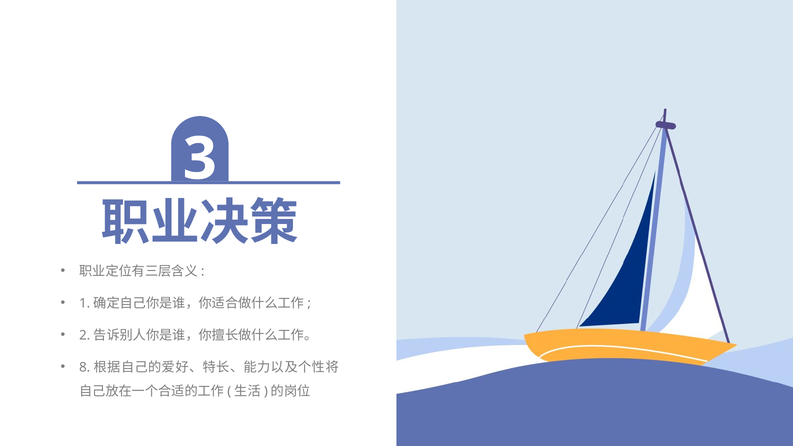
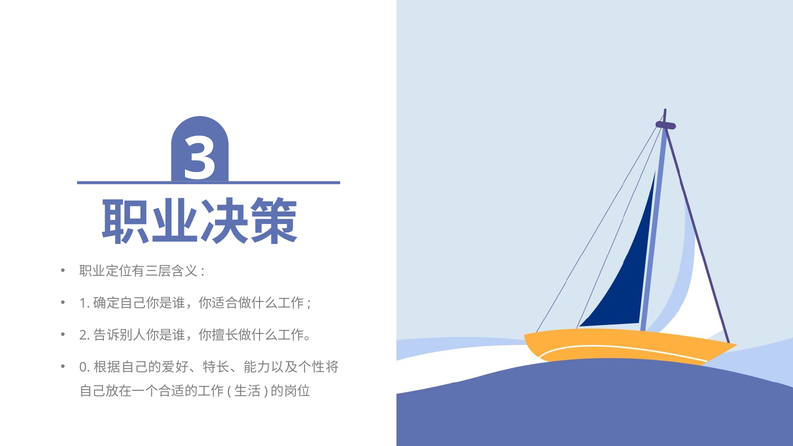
8: 8 -> 0 (85, 367)
